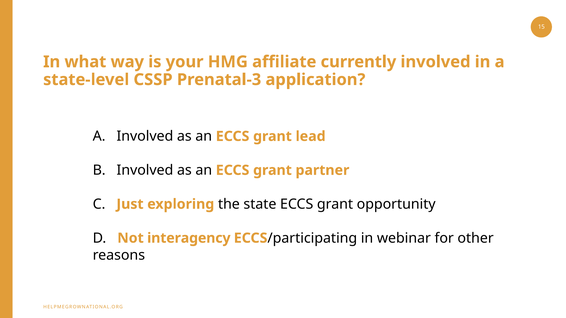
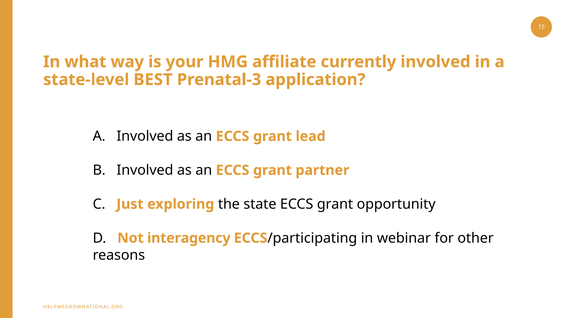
CSSP: CSSP -> BEST (153, 80)
